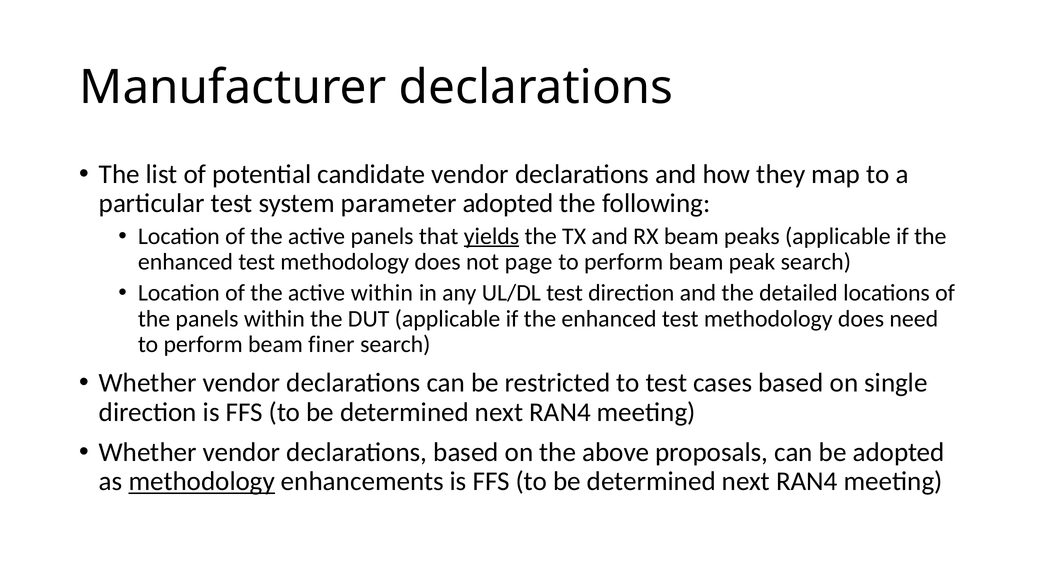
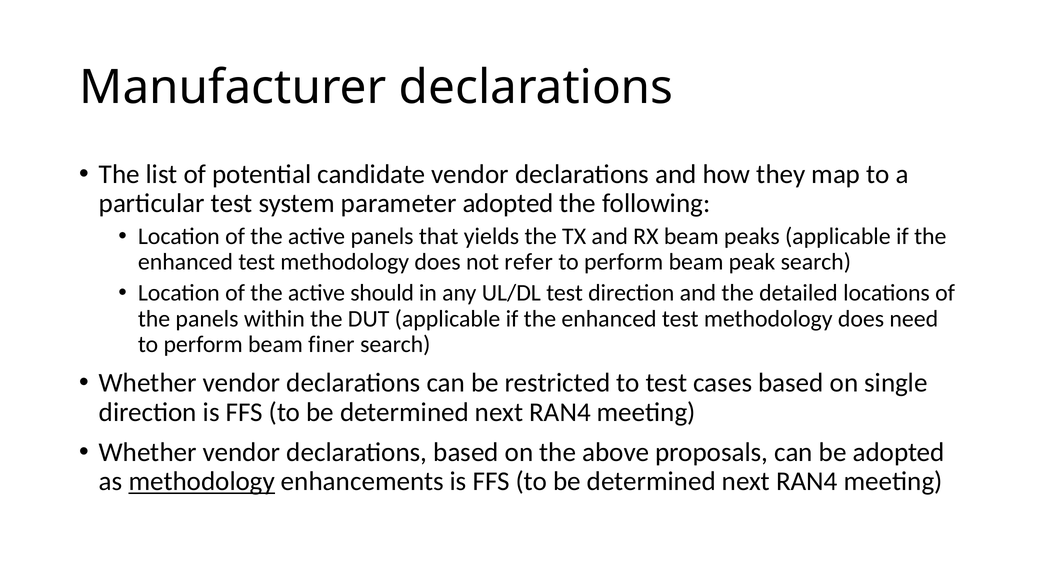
yields underline: present -> none (492, 236)
page: page -> refer (529, 262)
active within: within -> should (382, 293)
